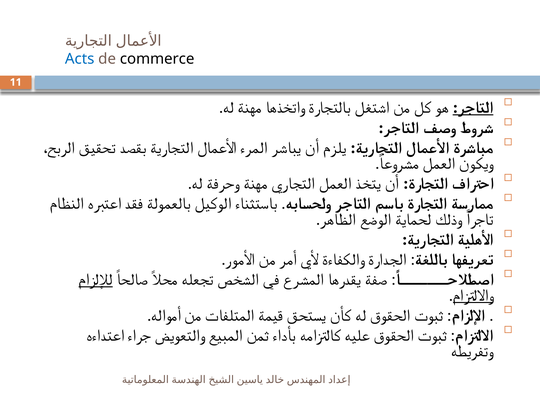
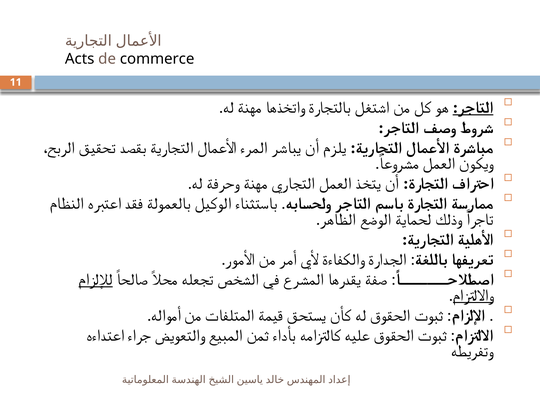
Acts colour: blue -> black (80, 59)
